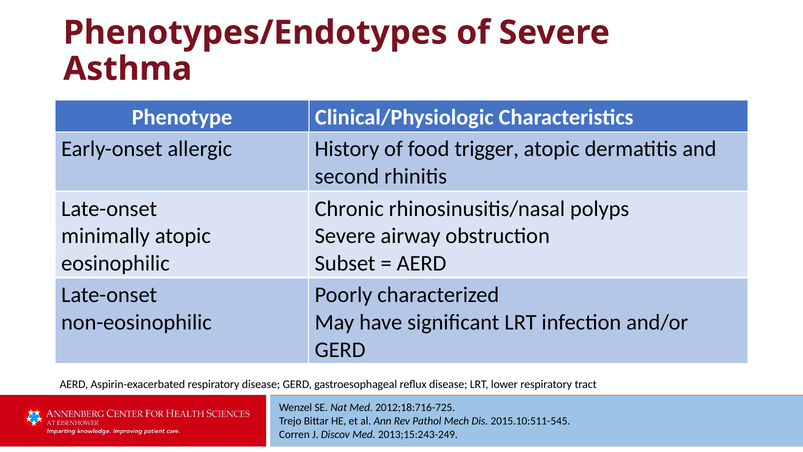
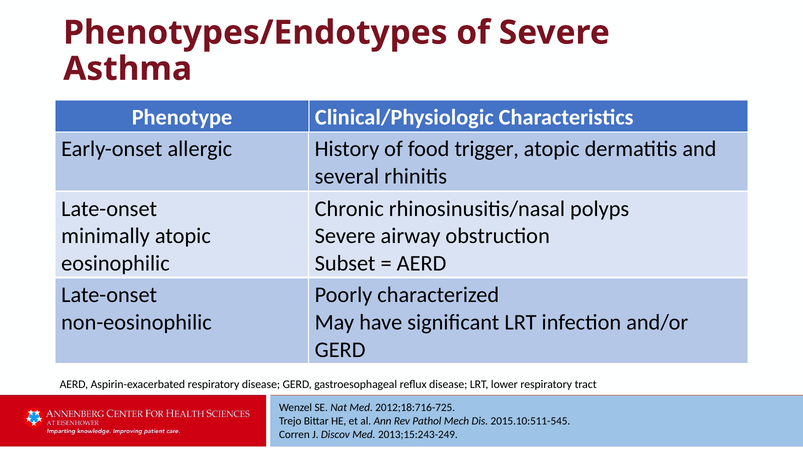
second: second -> several (347, 176)
